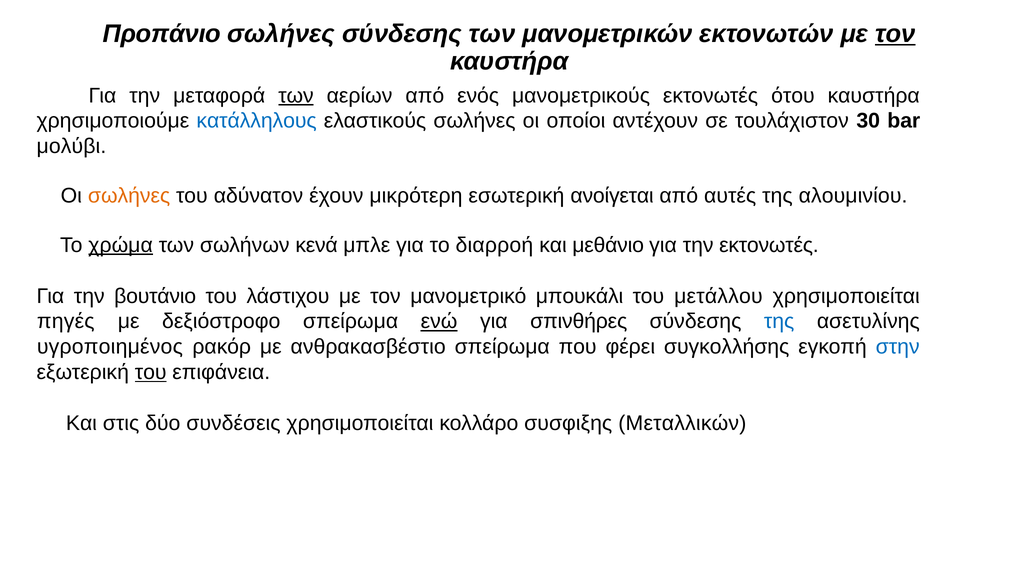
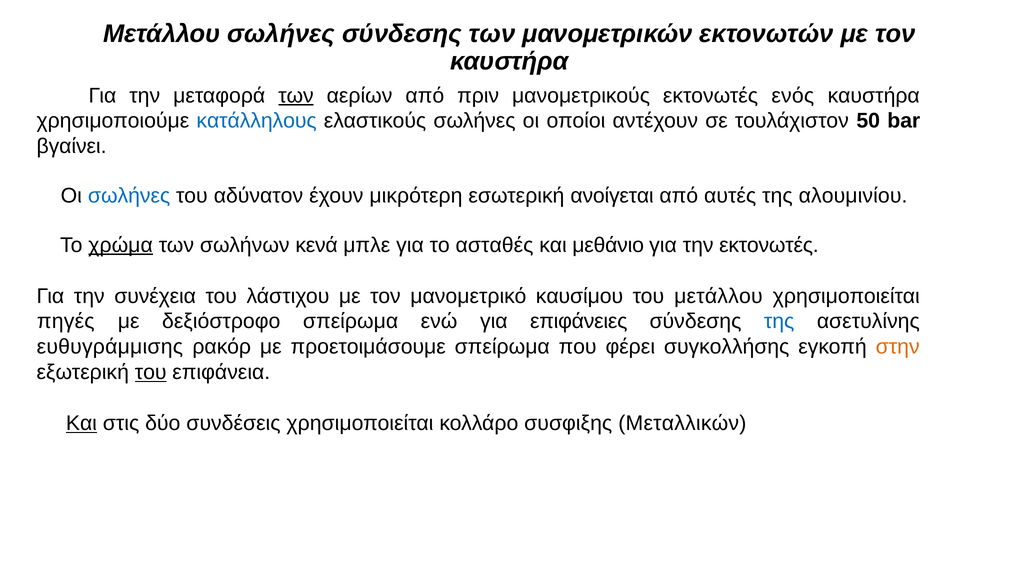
Προπάνιο: Προπάνιο -> Μετάλλου (162, 34)
τον underline: present -> none (895, 34)
ενός: ενός -> πριν (478, 96)
ότου: ότου -> ενός (793, 96)
30: 30 -> 50 (868, 121)
μολύβι: μολύβι -> βγαίνει (72, 147)
σωλήνες colour: orange -> blue (129, 196)
διαρροή: διαρροή -> ασταθές (494, 245)
βουτάνιο: βουτάνιο -> συνέχεια (155, 296)
μπουκάλι: μπουκάλι -> καυσίμου (580, 296)
ενώ underline: present -> none (439, 322)
σπινθήρες: σπινθήρες -> επιφάνειες (579, 322)
υγροποιημένος: υγροποιημένος -> ευθυγράμμισης (110, 347)
ανθρακασβέστιο: ανθρακασβέστιο -> προετοιμάσουμε (368, 347)
στην colour: blue -> orange (898, 347)
Και underline: none -> present (81, 424)
